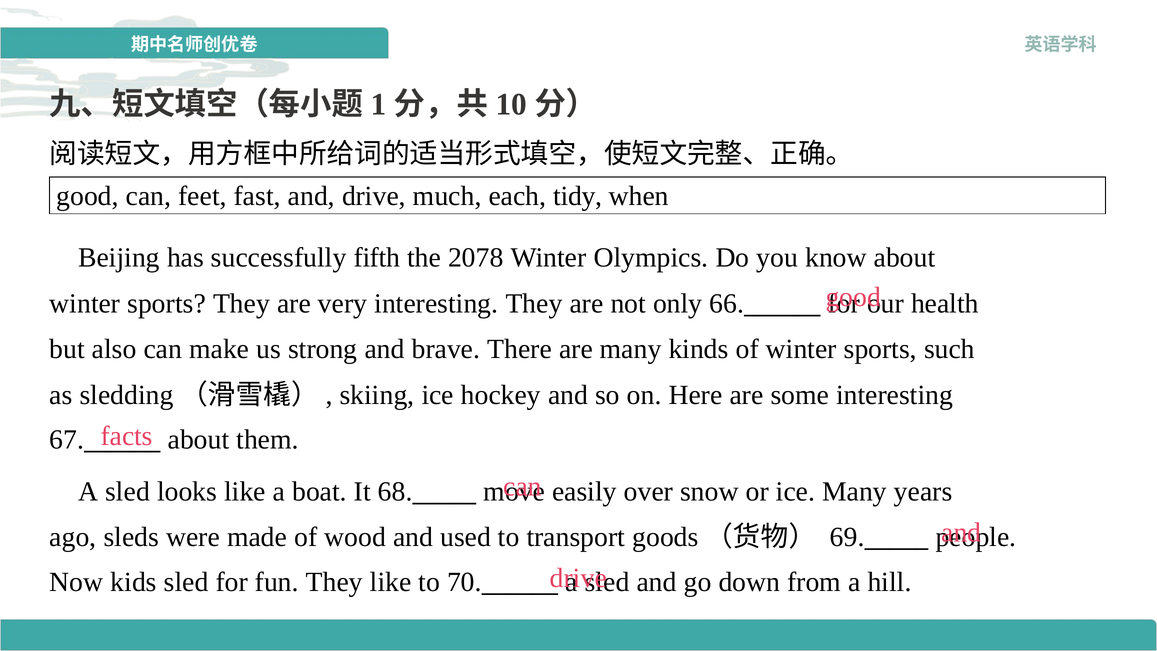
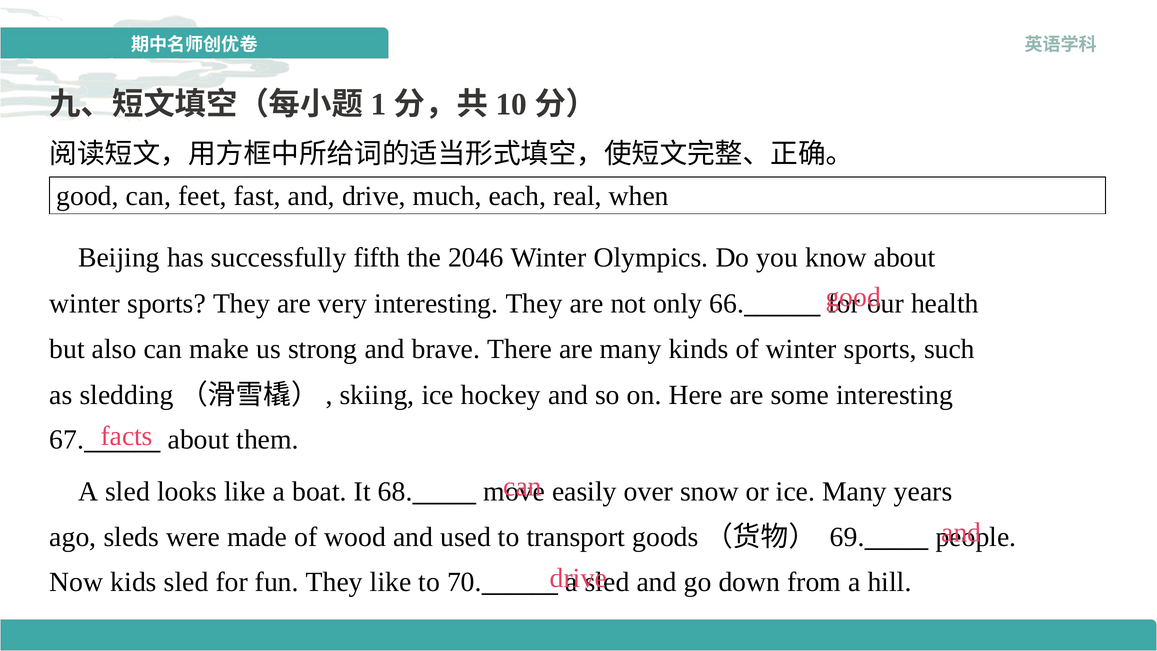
tidy: tidy -> real (578, 196)
2078: 2078 -> 2046 (476, 257)
